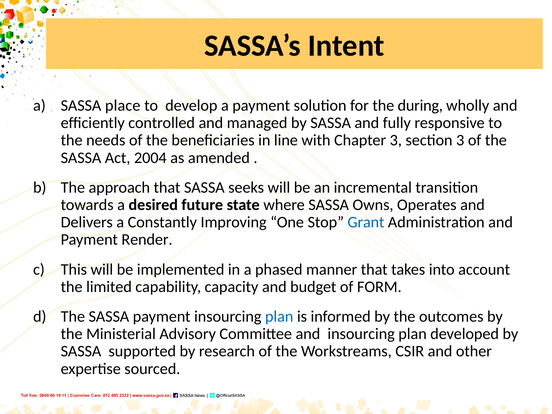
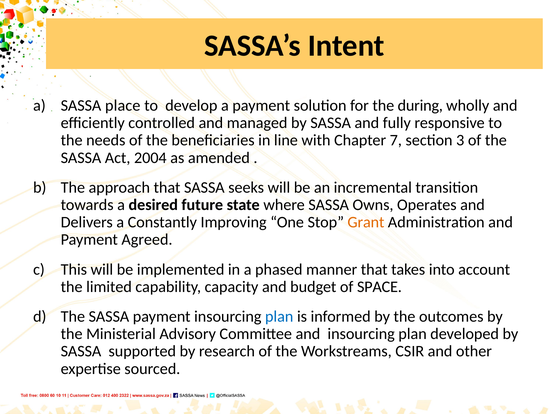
Chapter 3: 3 -> 7 (396, 140)
Grant colour: blue -> orange (366, 222)
Render: Render -> Agreed (147, 240)
FORM: FORM -> SPACE (379, 287)
